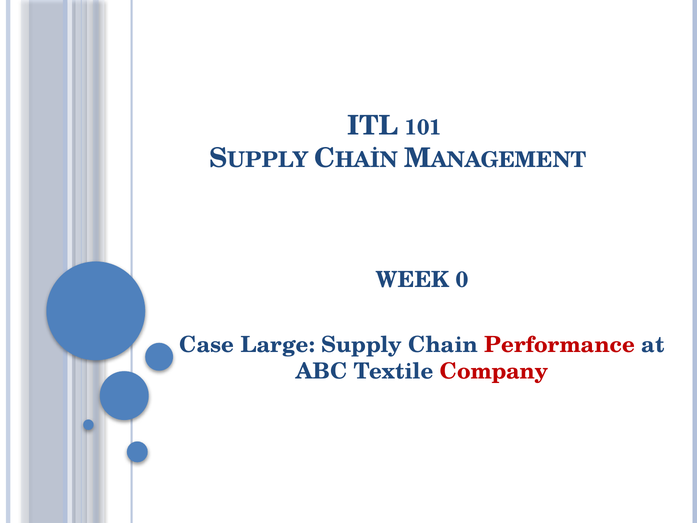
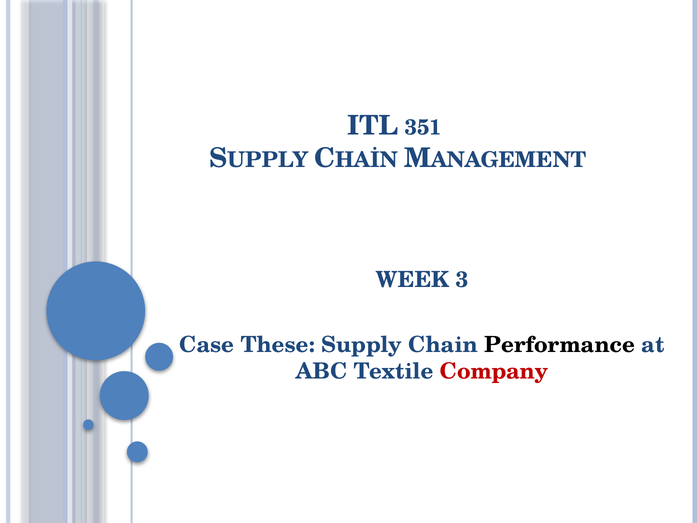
101: 101 -> 351 (423, 127)
0: 0 -> 3 (462, 280)
Large: Large -> These (278, 345)
Performance colour: red -> black (560, 345)
